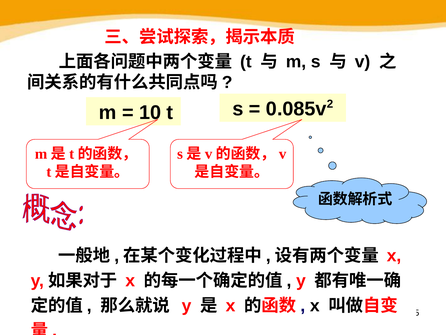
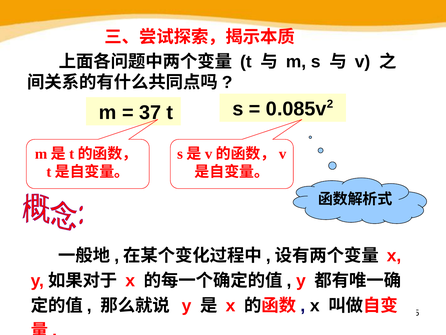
10: 10 -> 37 (150, 112)
